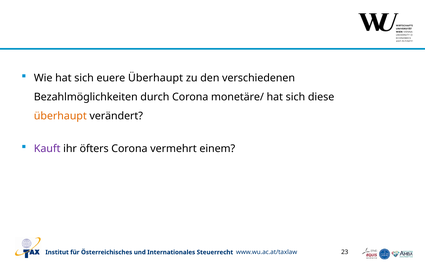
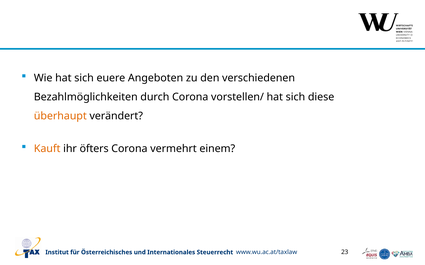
euere Überhaupt: Überhaupt -> Angeboten (156, 78)
monetäre/: monetäre/ -> vorstellen/ (237, 97)
Kauft colour: purple -> orange (47, 149)
